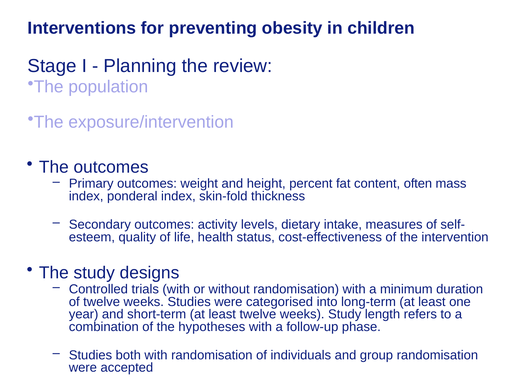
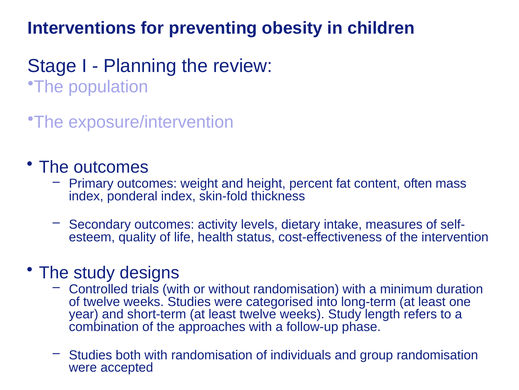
hypotheses: hypotheses -> approaches (212, 326)
